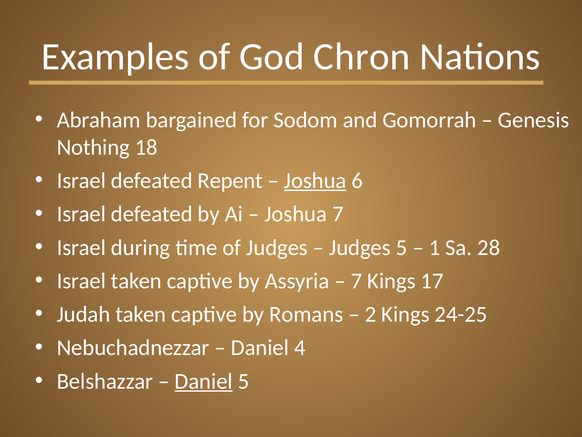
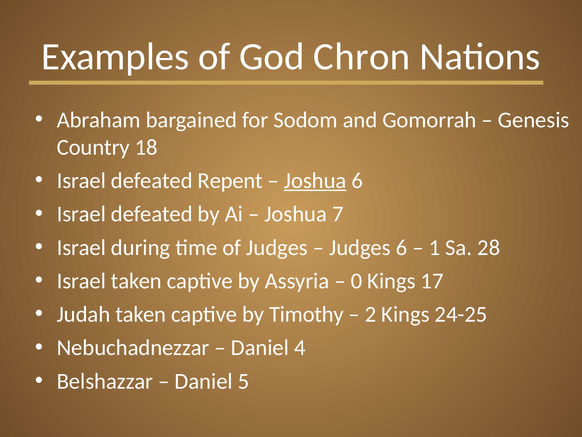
Nothing: Nothing -> Country (93, 147)
Judges 5: 5 -> 6 (402, 247)
7: 7 -> 0 (356, 281)
Romans: Romans -> Timothy (306, 314)
Daniel underline: present -> none (204, 381)
